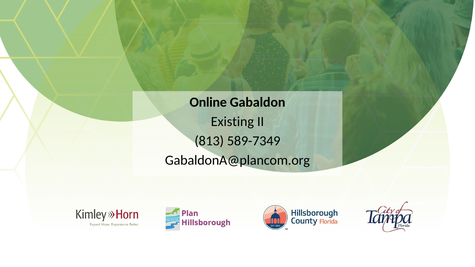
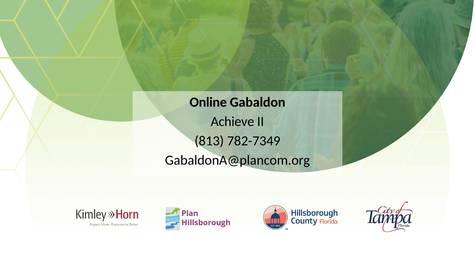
Existing: Existing -> Achieve (232, 122)
589-7349: 589-7349 -> 782-7349 (254, 141)
